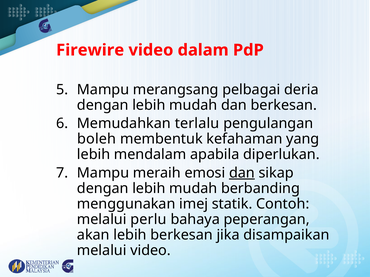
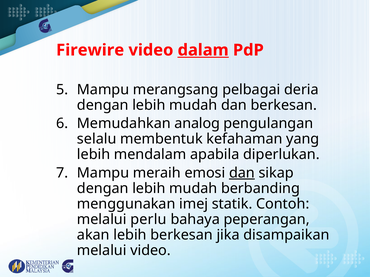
dalam underline: none -> present (203, 50)
terlalu: terlalu -> analog (197, 124)
boleh: boleh -> selalu (97, 139)
